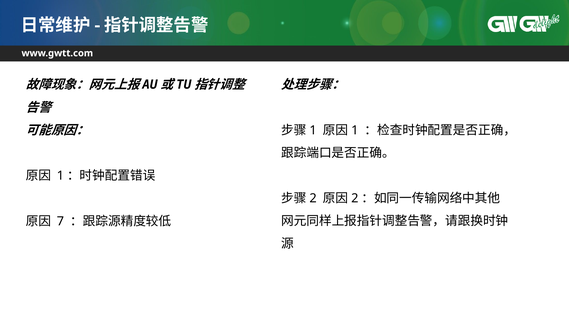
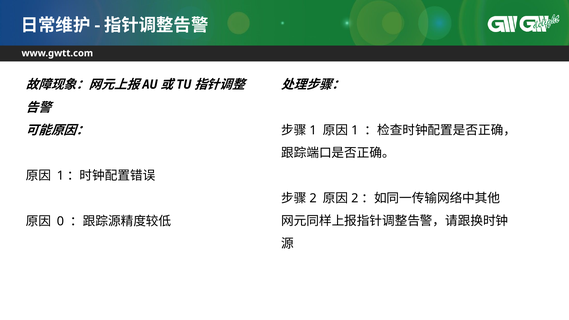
7: 7 -> 0 (60, 221)
